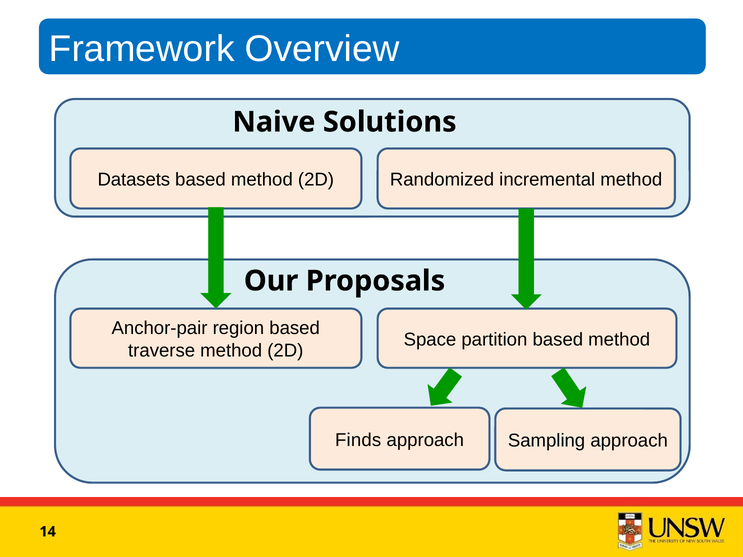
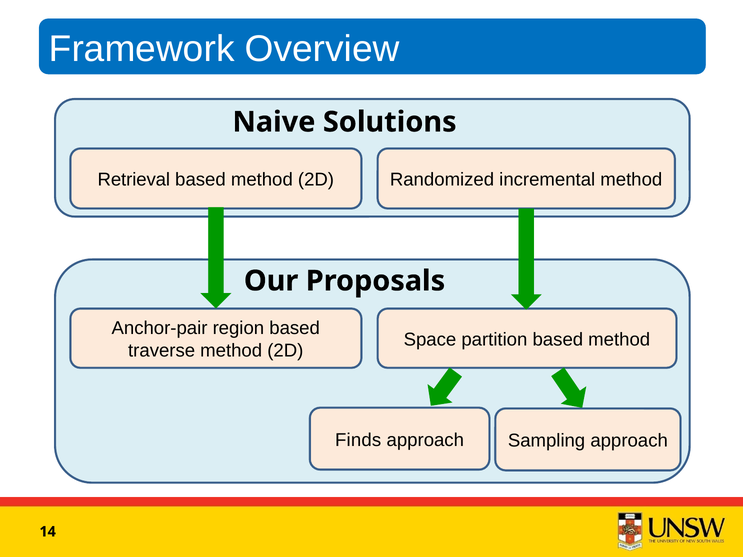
Datasets: Datasets -> Retrieval (134, 180)
